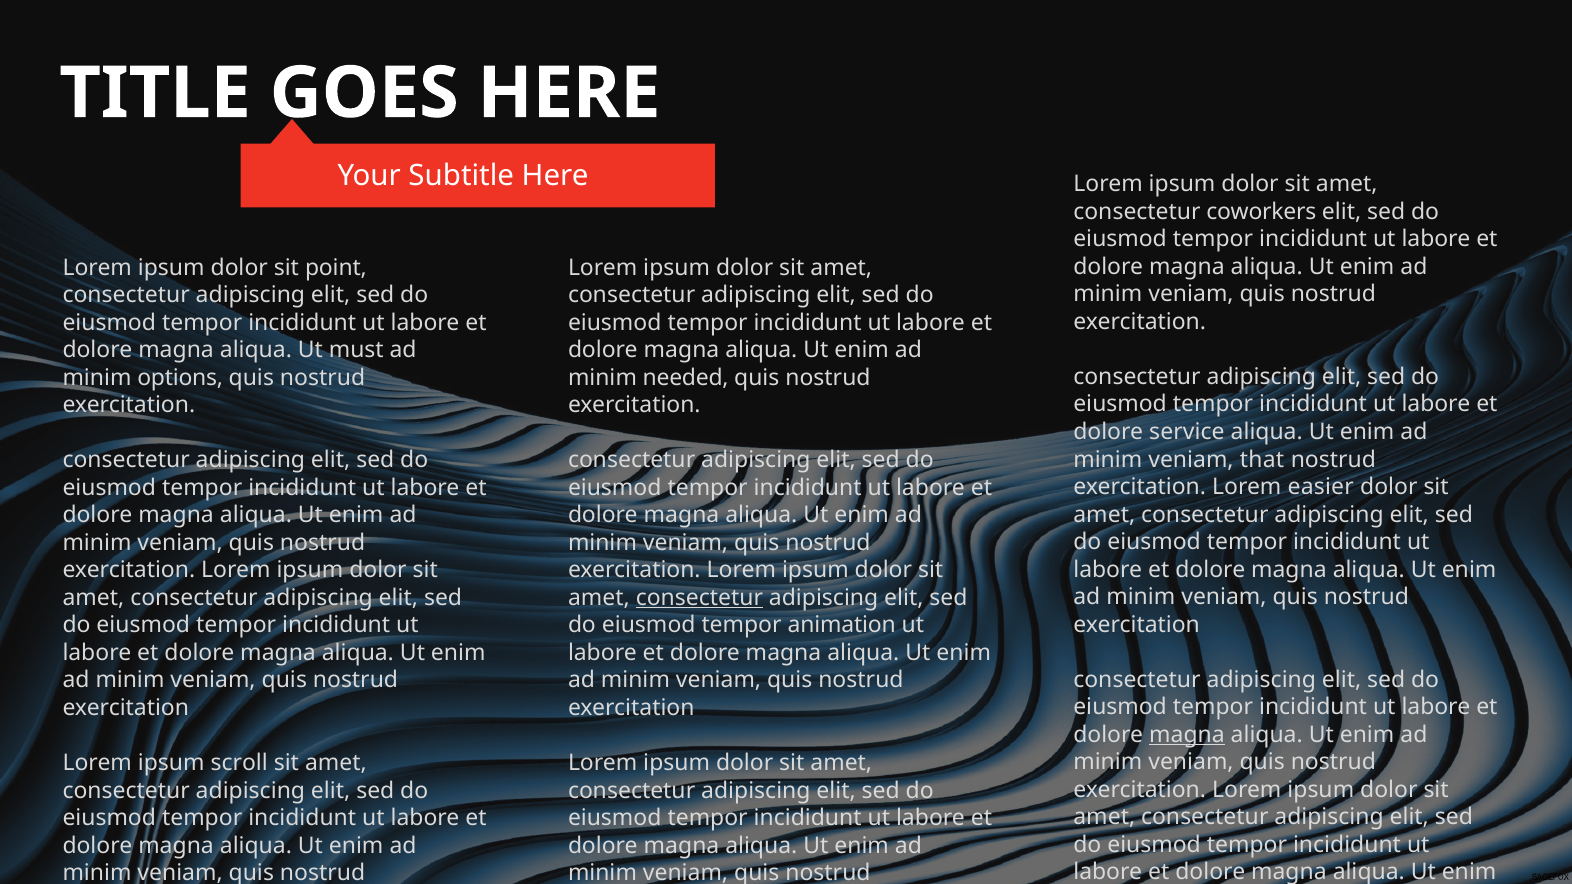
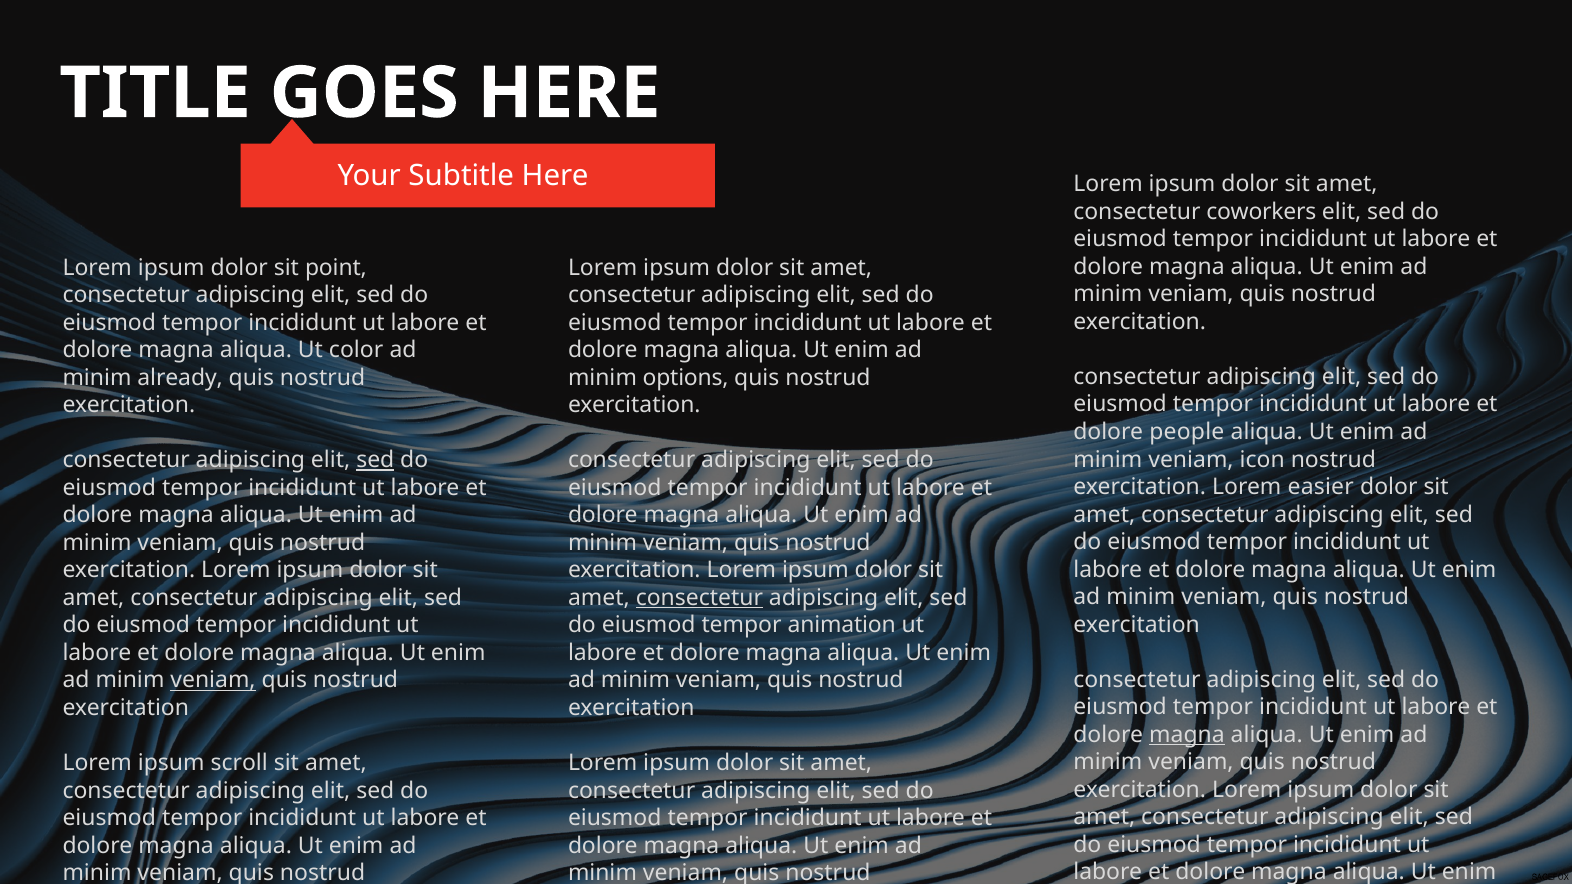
must: must -> color (356, 350)
options: options -> already (180, 378)
needed: needed -> options (686, 378)
service: service -> people (1187, 432)
that: that -> icon (1262, 460)
sed underline: none -> present (375, 460)
veniam underline: none -> present (213, 681)
